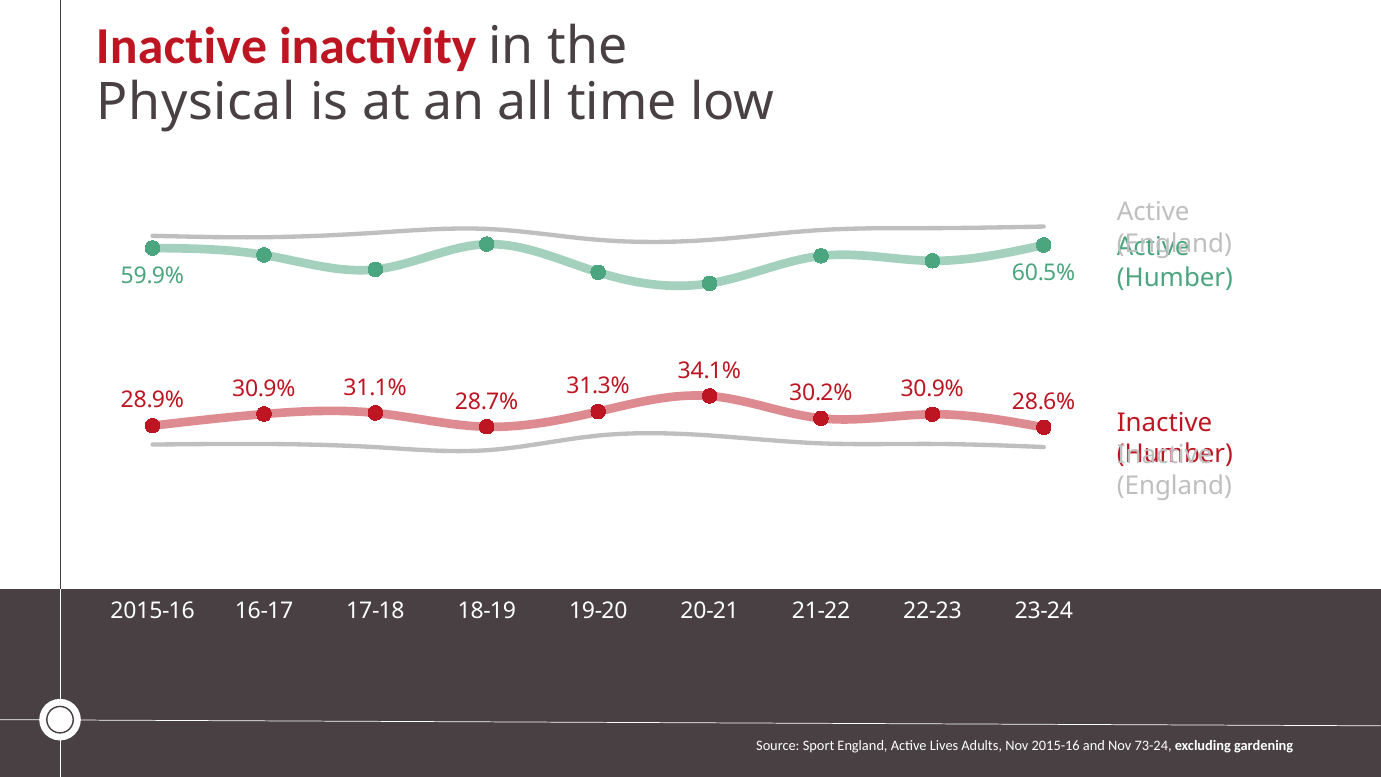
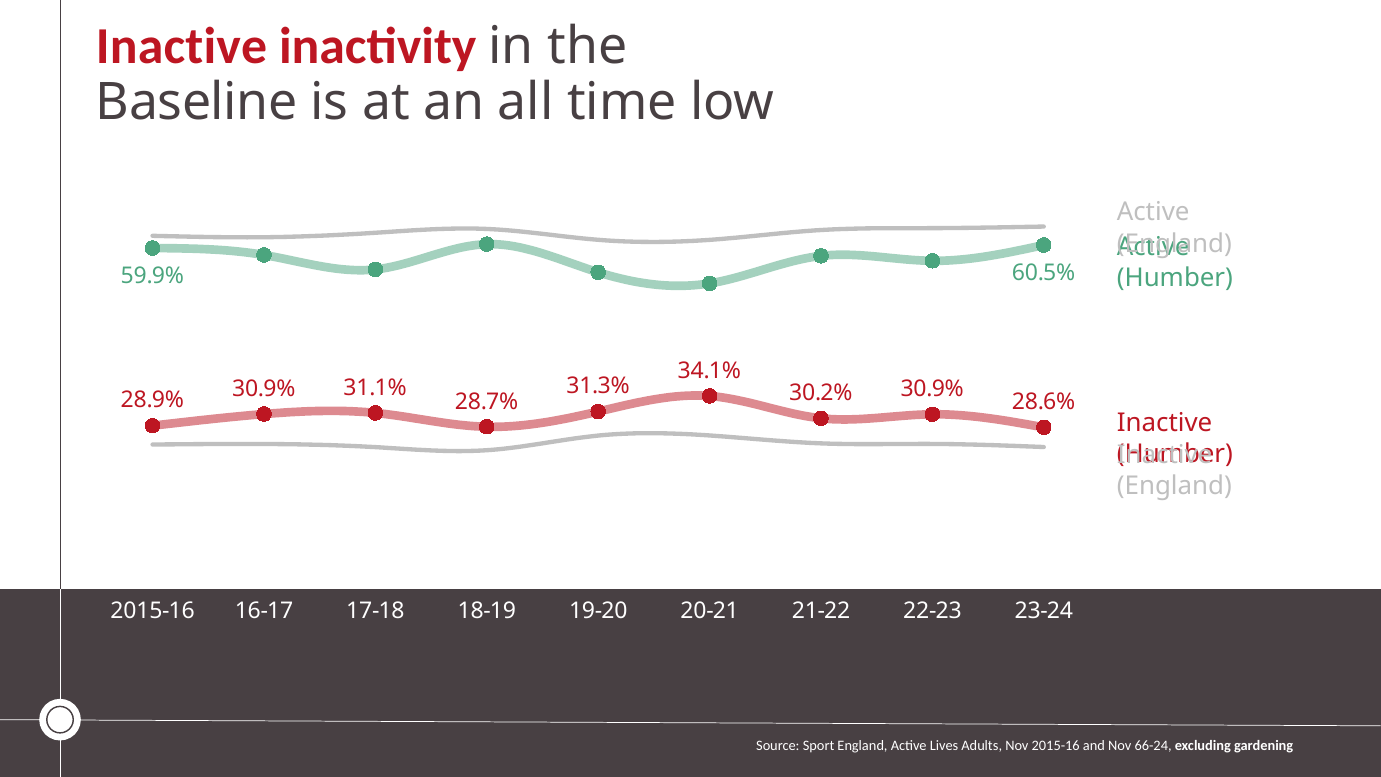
Physical: Physical -> Baseline (197, 103)
73-24: 73-24 -> 66-24 (1153, 746)
